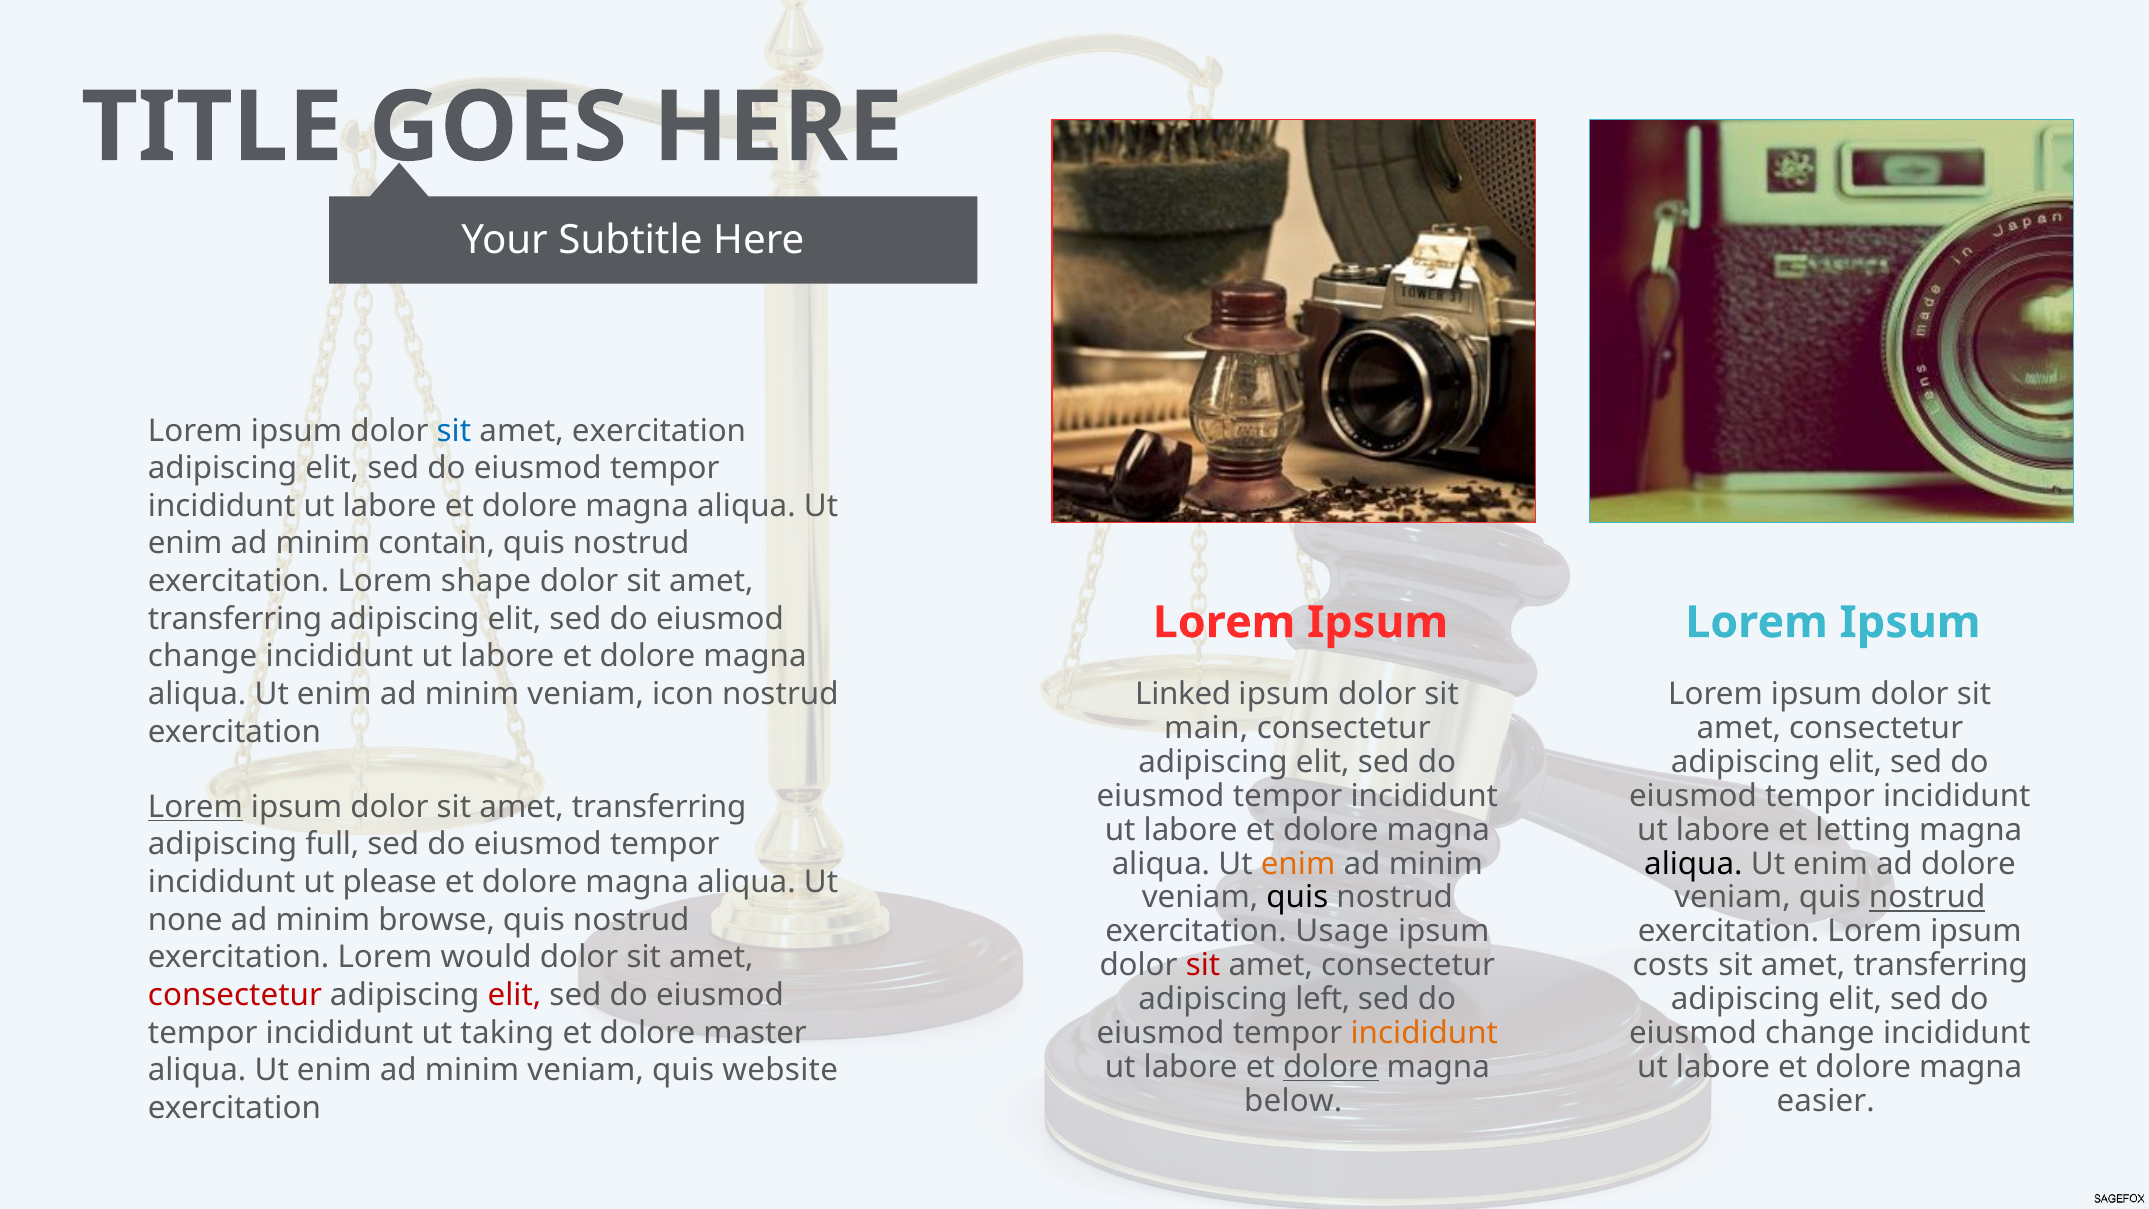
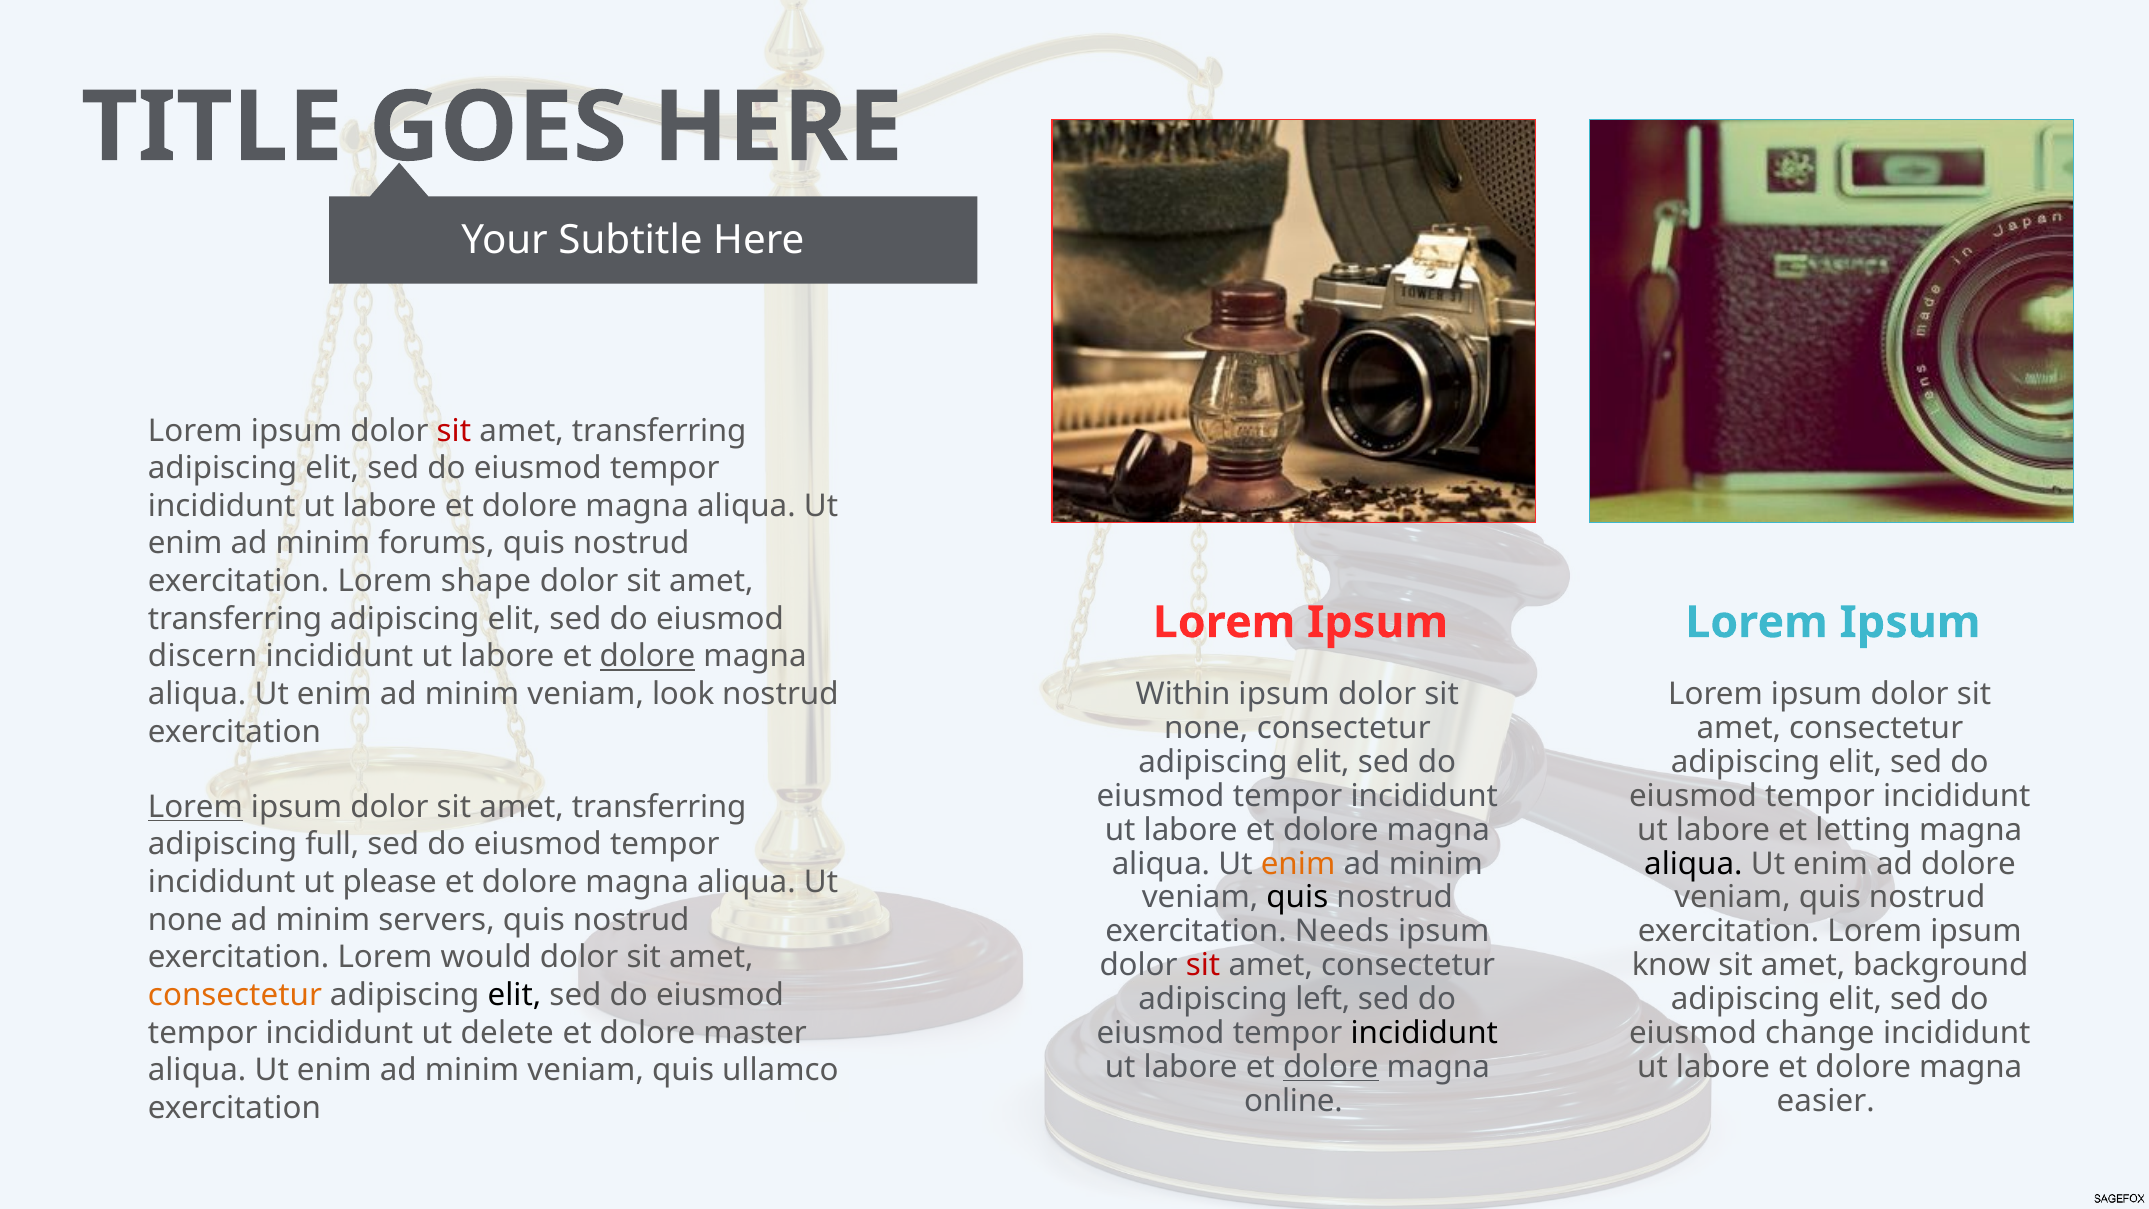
sit colour: blue -> red (454, 431)
exercitation: exercitation -> transferring (659, 431)
contain: contain -> forums (436, 543)
change: change -> discern (203, 656)
dolore underline: none -> present (647, 656)
icon: icon -> look (683, 694)
Linked: Linked -> Within (1183, 694)
main: main -> none (1206, 728)
nostrud underline: present -> none (1927, 897)
browse: browse -> servers (437, 920)
Usage: Usage -> Needs (1342, 931)
costs: costs -> know (1671, 965)
transferring: transferring -> background (1941, 965)
consectetur colour: red -> orange (235, 995)
elit colour: red -> black (514, 995)
taking: taking -> delete (507, 1033)
incididunt colour: orange -> black (1424, 1033)
website: website -> ullamco (780, 1070)
below: below -> online (1293, 1101)
